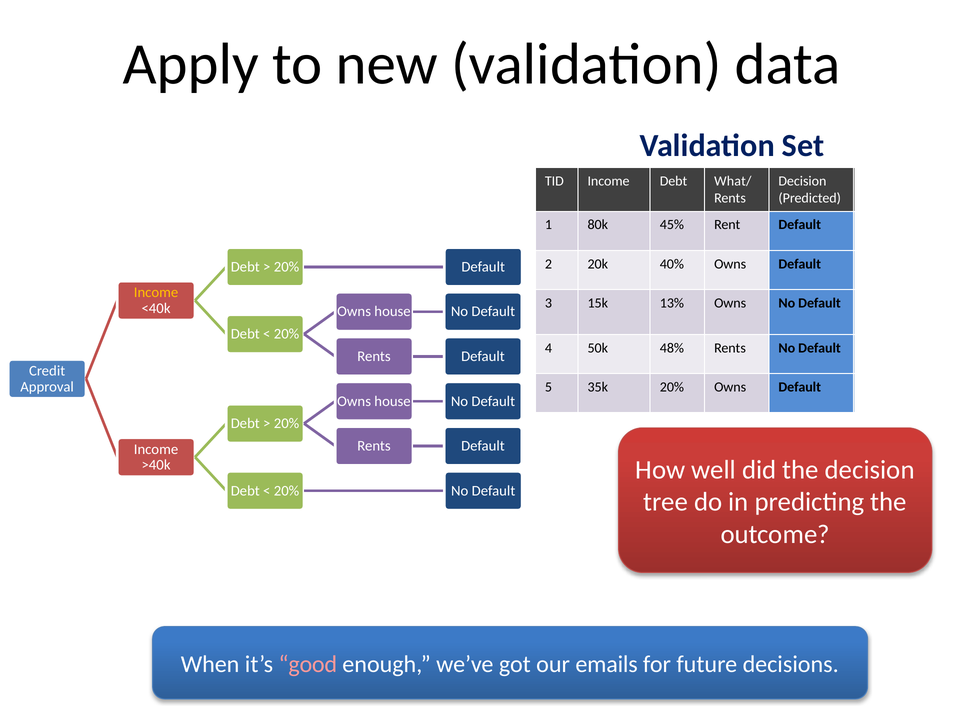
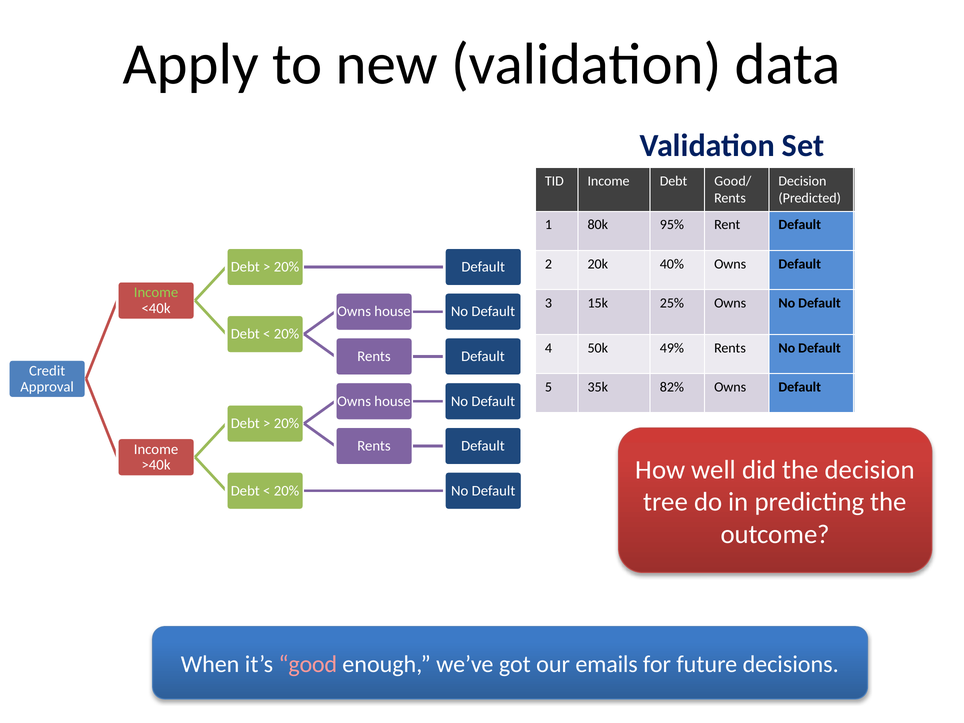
What/: What/ -> Good/ (733, 181)
45%: 45% -> 95% (672, 225)
Income colour: yellow -> light green (156, 292)
13%: 13% -> 25% (672, 303)
48%: 48% -> 49% (672, 348)
35k 20%: 20% -> 82% (672, 387)
